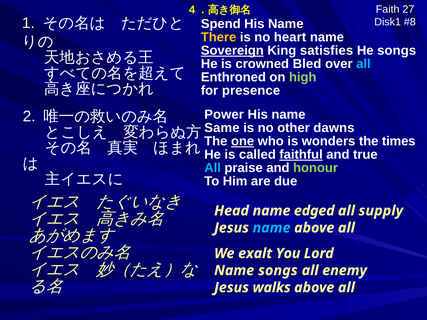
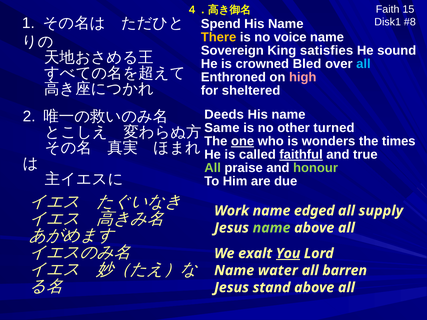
27: 27 -> 15 (408, 9)
heart: heart -> voice (290, 37)
Sovereign underline: present -> none (232, 51)
He songs: songs -> sound (397, 51)
high colour: light green -> pink (303, 77)
presence: presence -> sheltered (251, 91)
Power: Power -> Deeds (224, 115)
dawns: dawns -> turned (334, 128)
All colour: light blue -> light green (213, 168)
Head: Head -> Work (232, 211)
name colour: light blue -> light green (272, 228)
You underline: none -> present (288, 254)
Name songs: songs -> water (278, 271)
enemy: enemy -> barren (345, 271)
walks: walks -> stand (272, 288)
